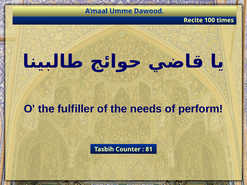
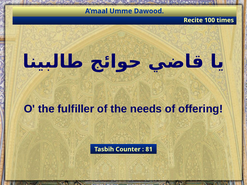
perform: perform -> offering (201, 109)
